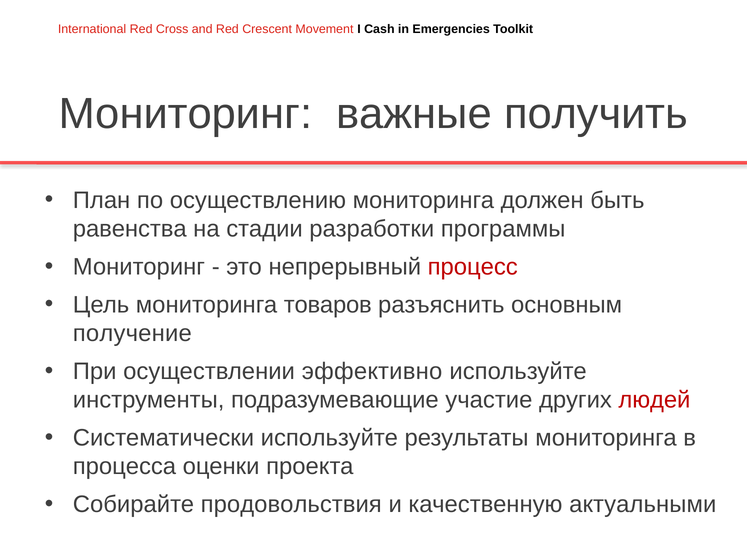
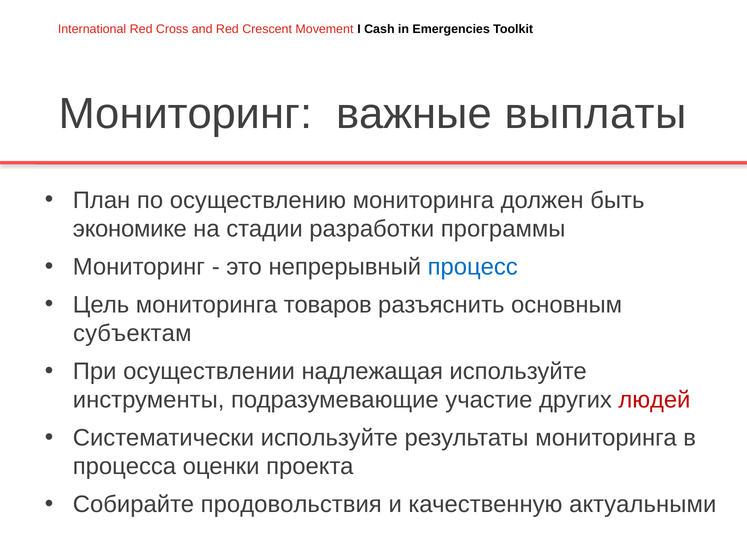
получить: получить -> выплаты (596, 114)
равенства: равенства -> экономике (130, 229)
процесс colour: red -> blue (473, 267)
получение: получение -> субъектам (132, 334)
эффективно: эффективно -> надлежащая (372, 372)
